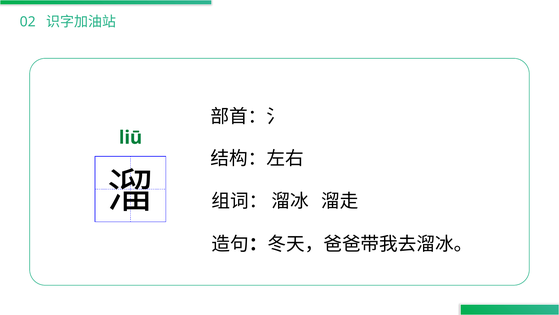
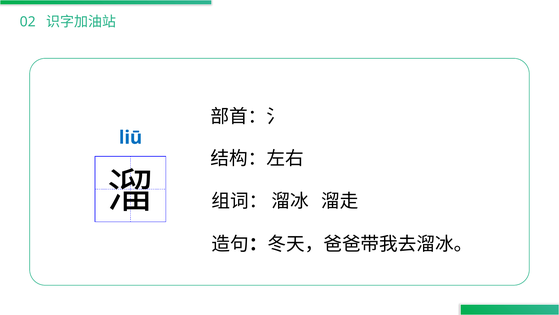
liū colour: green -> blue (130, 137)
